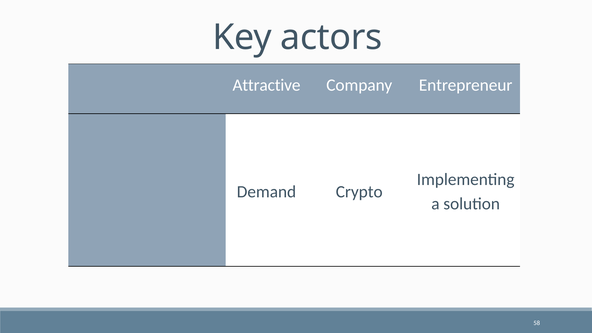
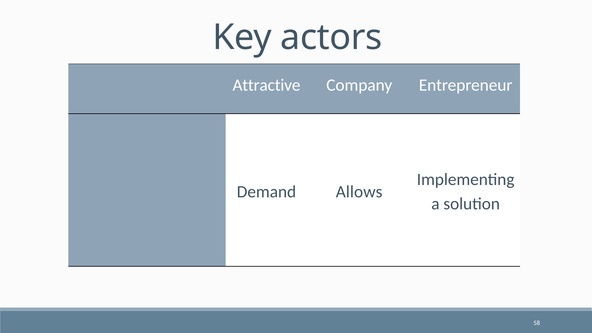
Crypto: Crypto -> Allows (359, 192)
